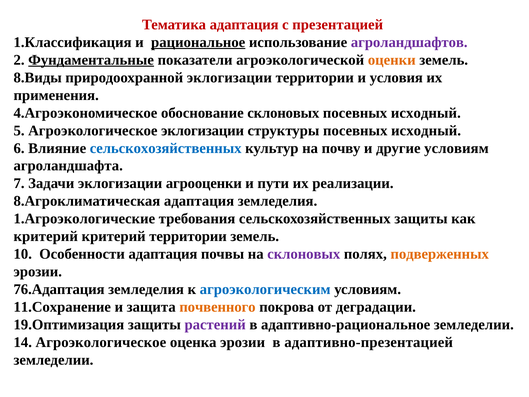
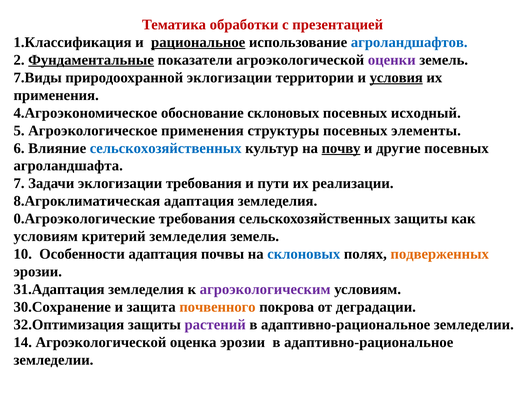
Тематика адаптация: адаптация -> обработки (244, 25)
агроландшафтов colour: purple -> blue (409, 42)
оценки colour: orange -> purple (392, 60)
8.Виды: 8.Виды -> 7.Виды (38, 77)
условия underline: none -> present (396, 77)
Агроэкологическое эклогизации: эклогизации -> применения (202, 130)
структуры посевных исходный: исходный -> элементы (426, 130)
почву underline: none -> present (341, 148)
другие условиям: условиям -> посевных (456, 148)
эклогизации агрооценки: агрооценки -> требования (204, 183)
1.Агроэкологические: 1.Агроэкологические -> 0.Агроэкологические (84, 219)
критерий: критерий -> условиям (46, 236)
критерий территории: территории -> земледелия (188, 236)
склоновых colour: purple -> blue (304, 254)
76.Адаптация: 76.Адаптация -> 31.Адаптация (59, 289)
агроэкологическим colour: blue -> purple (265, 289)
11.Сохранение: 11.Сохранение -> 30.Сохранение (62, 307)
19.Оптимизация: 19.Оптимизация -> 32.Оптимизация (69, 324)
14 Агроэкологическое: Агроэкологическое -> Агроэкологической (101, 342)
адаптивно-презентацией: адаптивно-презентацией -> адаптивно-рациональное (369, 342)
